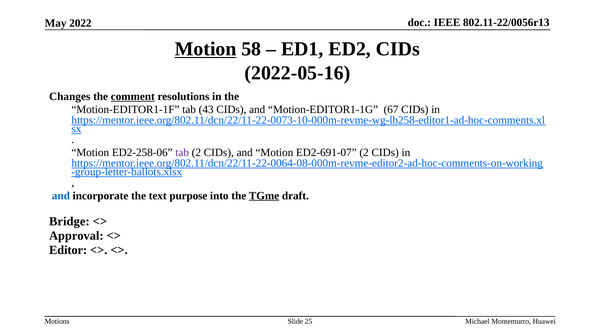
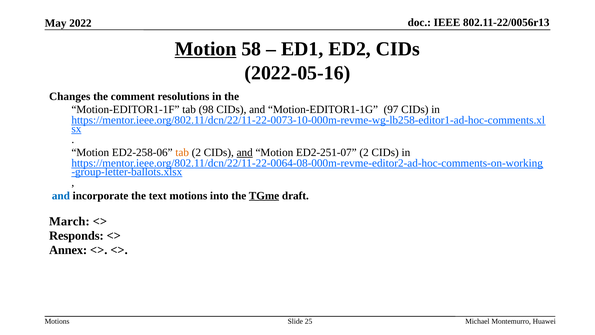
comment underline: present -> none (133, 96)
43: 43 -> 98 (206, 109)
67: 67 -> 97 (391, 109)
tab colour: purple -> orange (182, 152)
and underline: none -> present (245, 152)
ED2-691-07: ED2-691-07 -> ED2-251-07 (326, 152)
text purpose: purpose -> motions (188, 195)
Bridge: Bridge -> March (69, 221)
Approval: Approval -> Responds (76, 236)
Editor: Editor -> Annex (68, 250)
